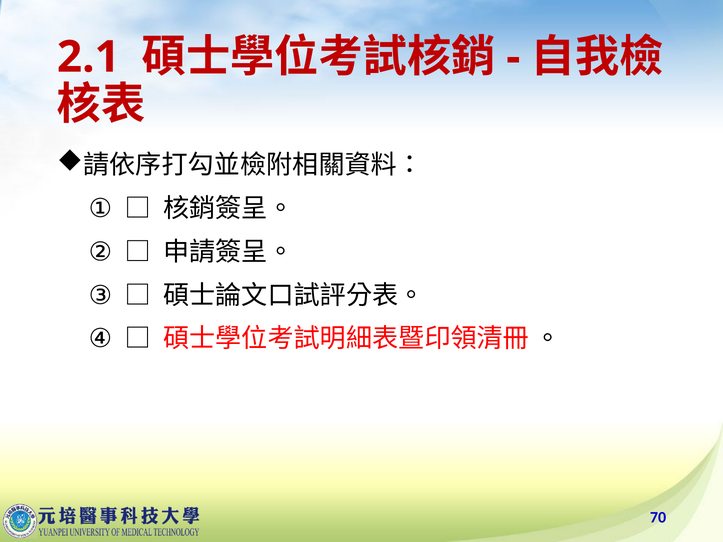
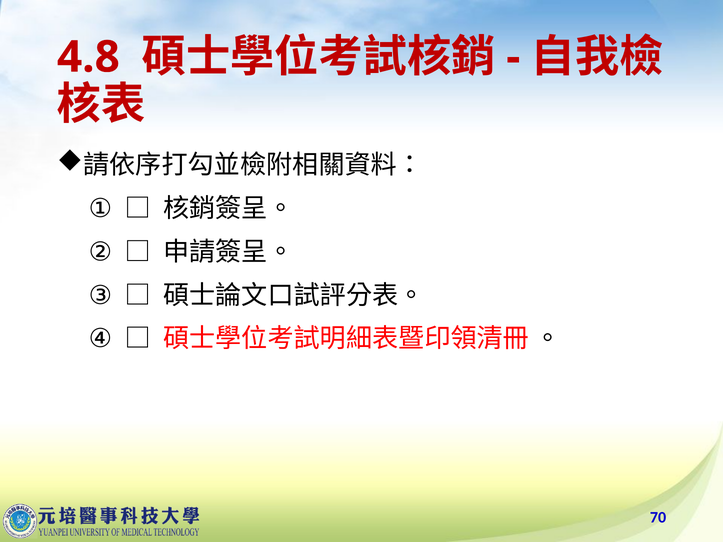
2.1: 2.1 -> 4.8 (88, 57)
